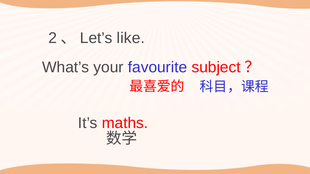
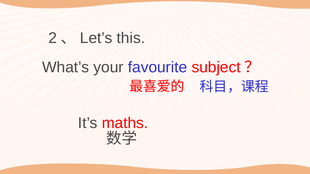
like: like -> this (131, 38)
